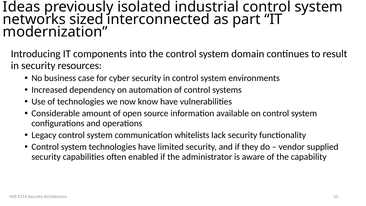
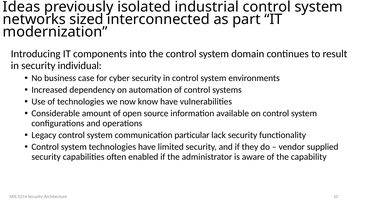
resources: resources -> individual (80, 65)
whitelists: whitelists -> particular (192, 135)
